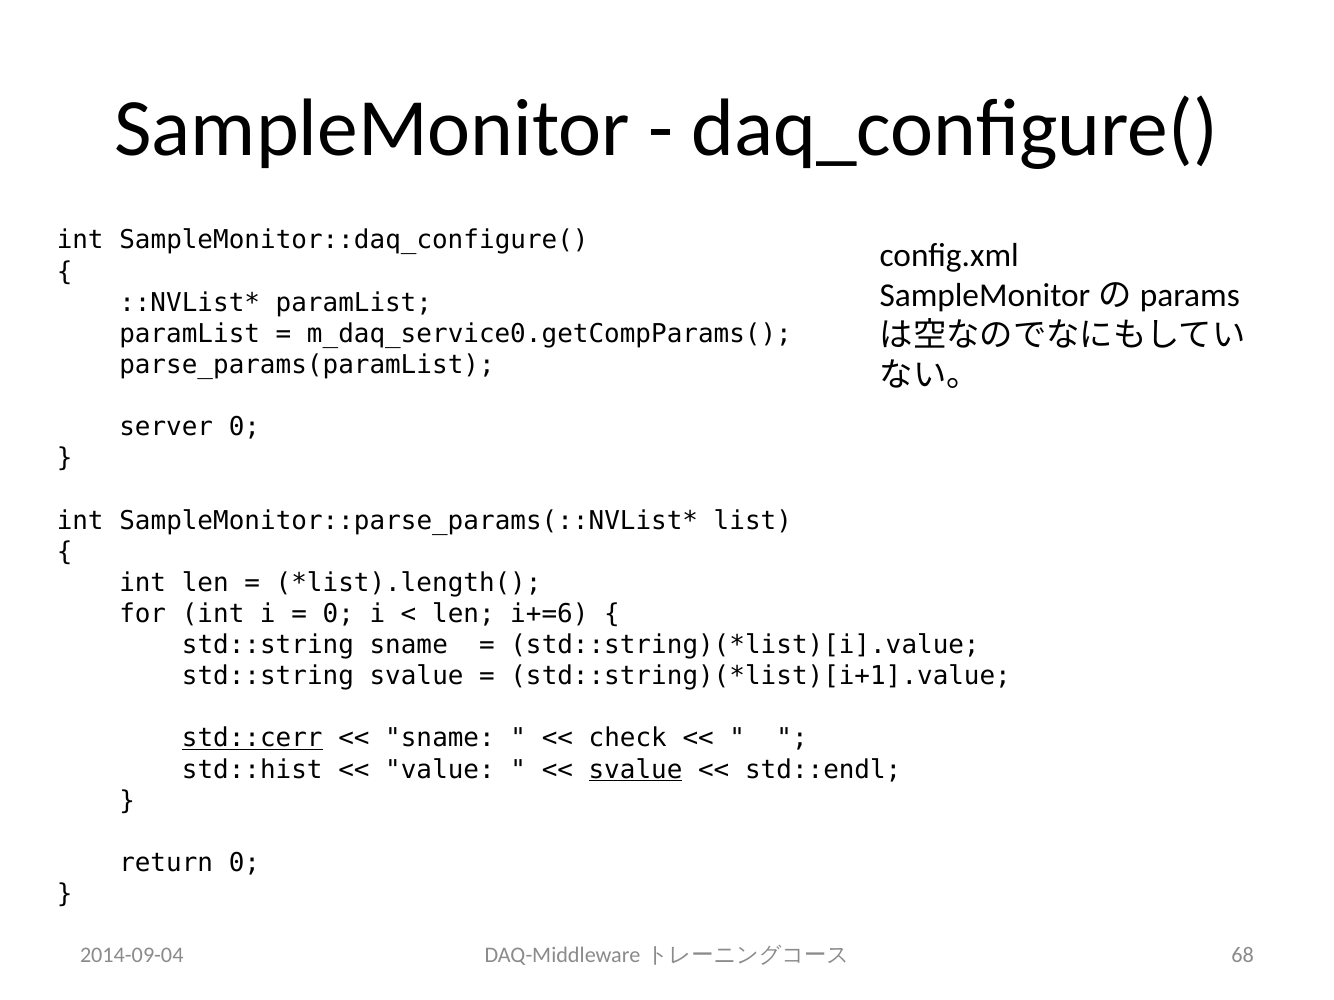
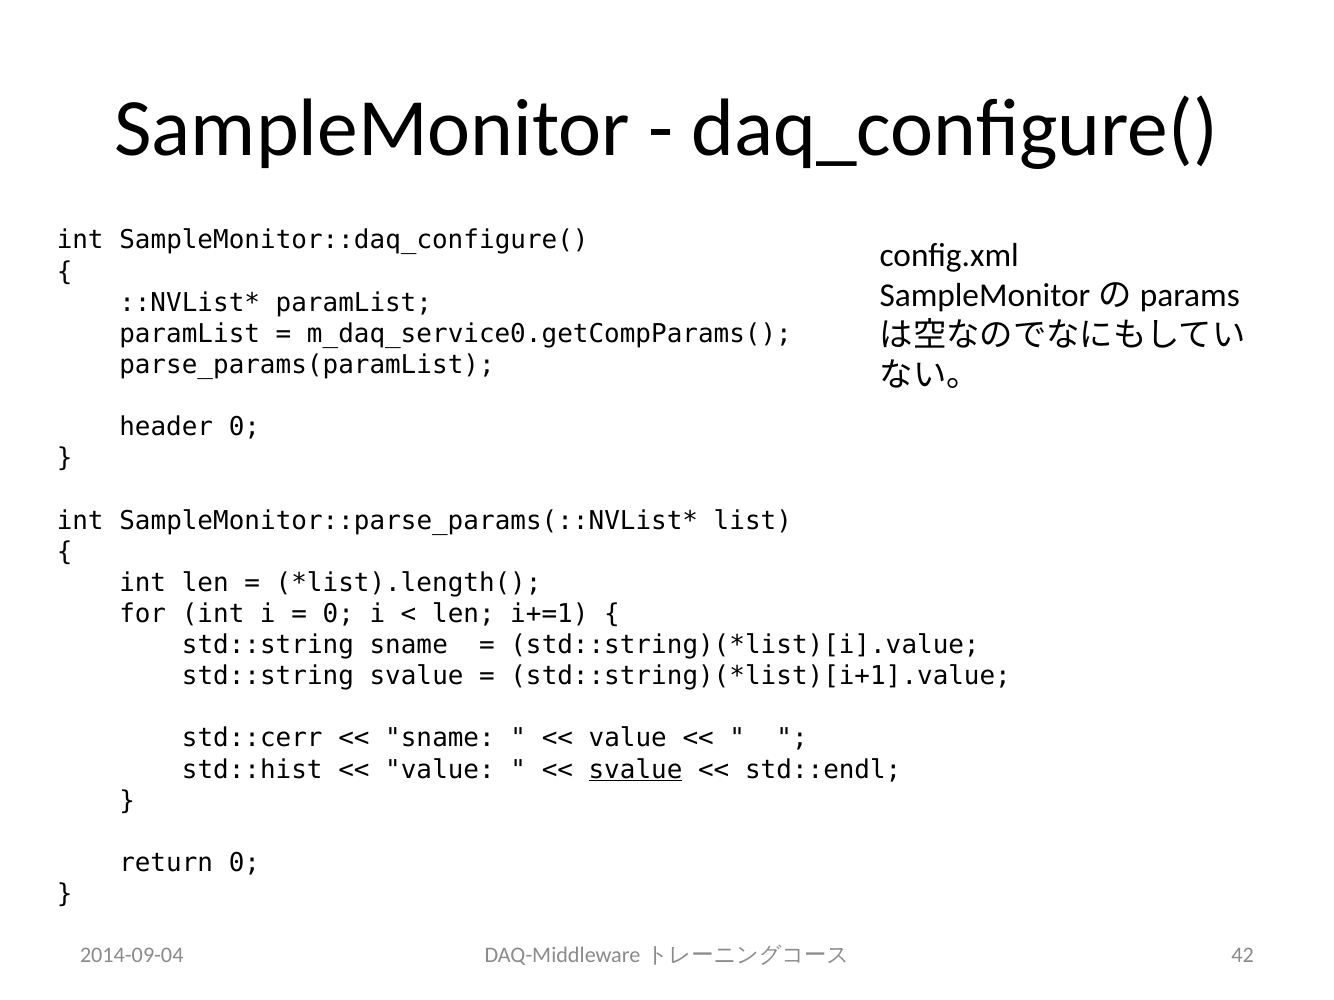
server: server -> header (166, 427)
i+=6: i+=6 -> i+=1 (549, 614)
std::cerr underline: present -> none (252, 739)
check: check -> value (628, 739)
68: 68 -> 42 (1243, 955)
